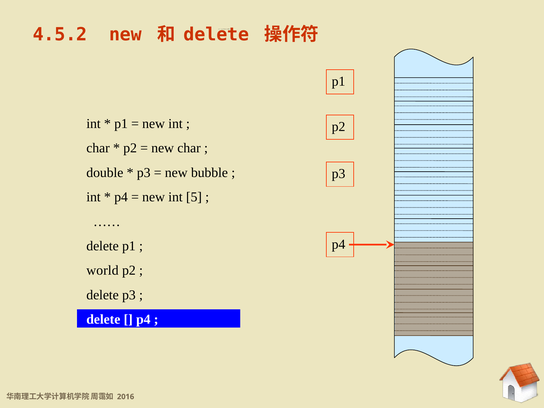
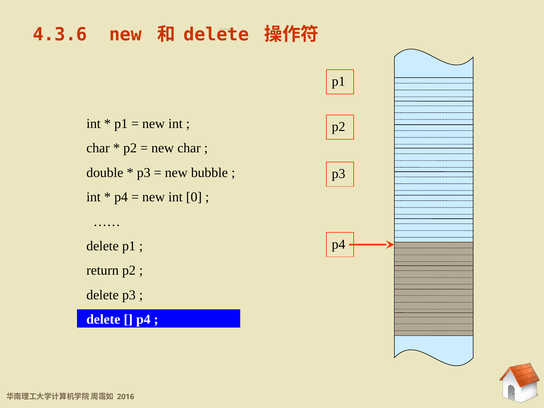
4.5.2: 4.5.2 -> 4.3.6 (60, 34)
5: 5 -> 0 (194, 197)
world: world -> return (103, 271)
